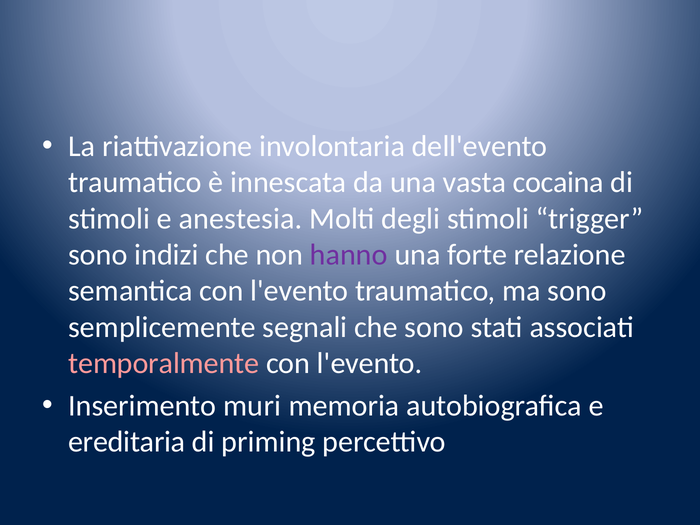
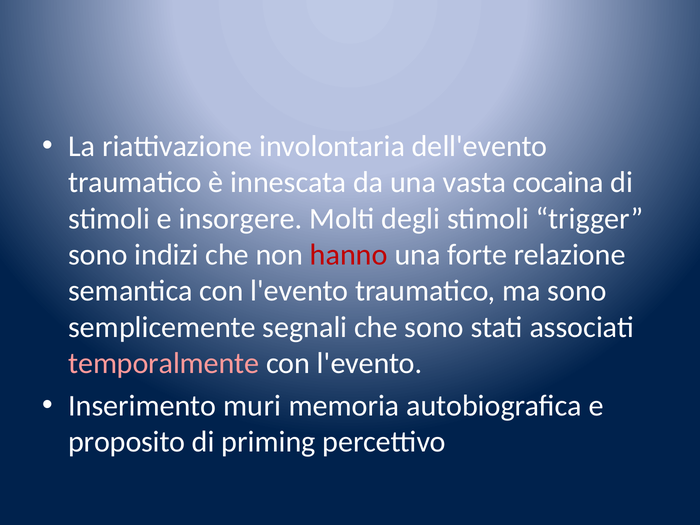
anestesia: anestesia -> insorgere (241, 219)
hanno colour: purple -> red (349, 255)
ereditaria: ereditaria -> proposito (127, 442)
